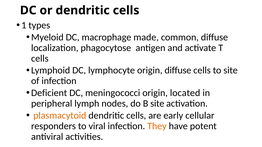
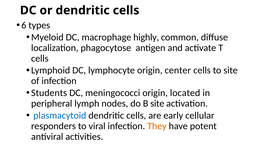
1: 1 -> 6 (24, 25)
made: made -> highly (146, 37)
origin diffuse: diffuse -> center (178, 71)
Deficient: Deficient -> Students (49, 93)
plasmacytoid colour: orange -> blue (60, 116)
